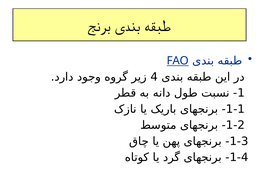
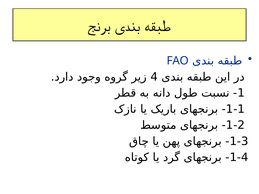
FAO underline: present -> none (178, 61)
